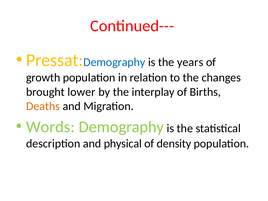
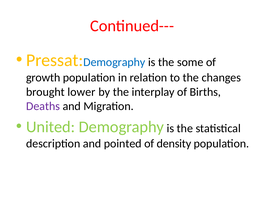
years: years -> some (190, 62)
Deaths colour: orange -> purple (43, 106)
Words: Words -> United (51, 127)
physical: physical -> pointed (123, 143)
